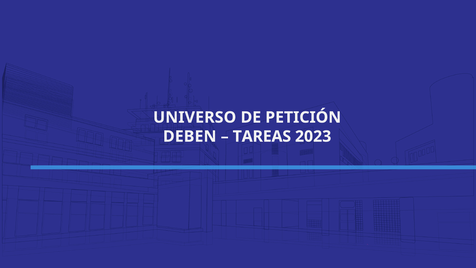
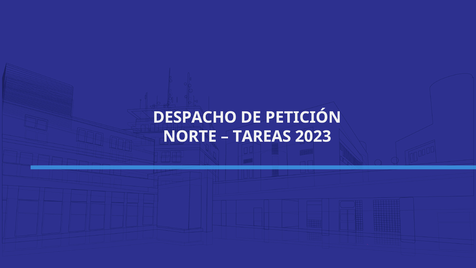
UNIVERSO: UNIVERSO -> DESPACHO (195, 117)
DEBEN: DEBEN -> NORTE (190, 136)
